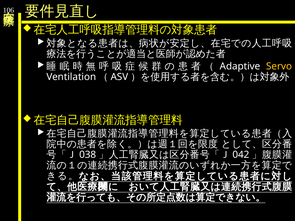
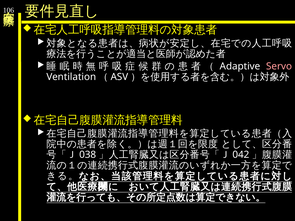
Servo colour: yellow -> pink (279, 66)
